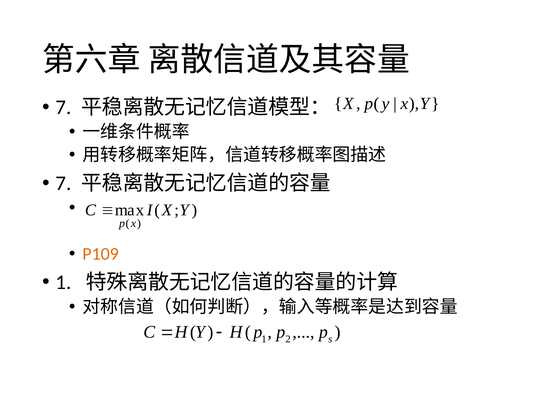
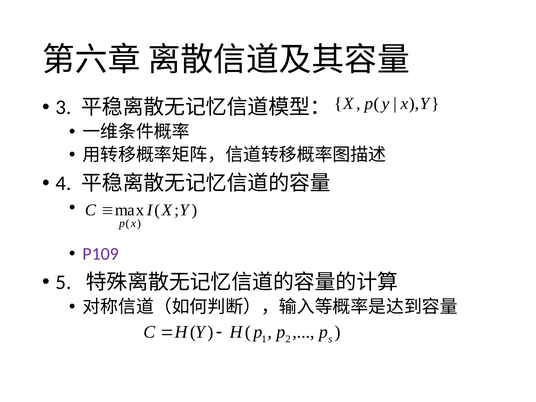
7: 7 -> 3 (64, 107)
7: 7 -> 4 (64, 183)
P109 colour: orange -> purple (101, 254)
1: 1 -> 5 (64, 282)
